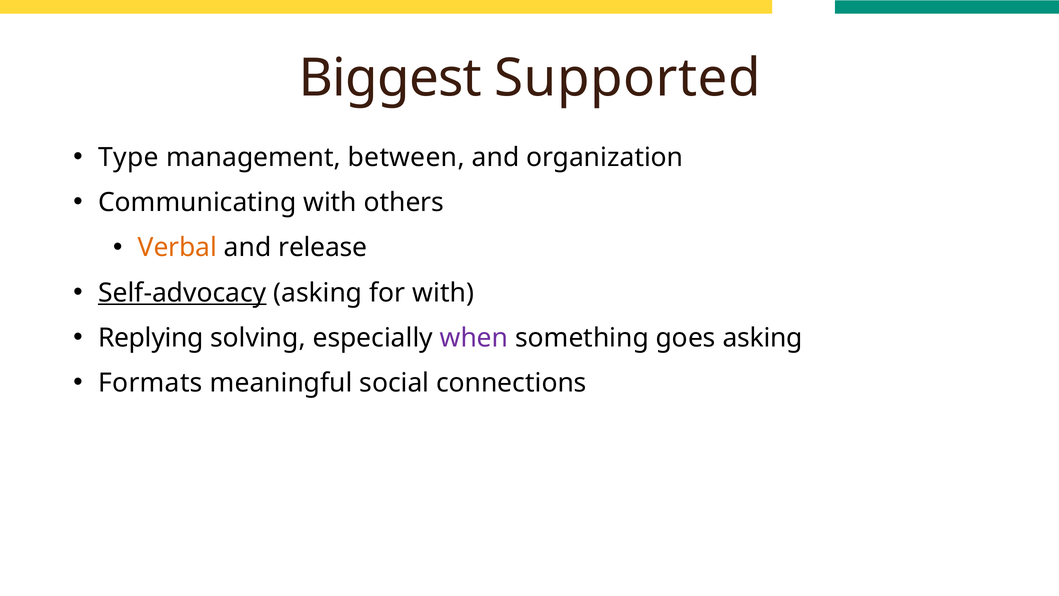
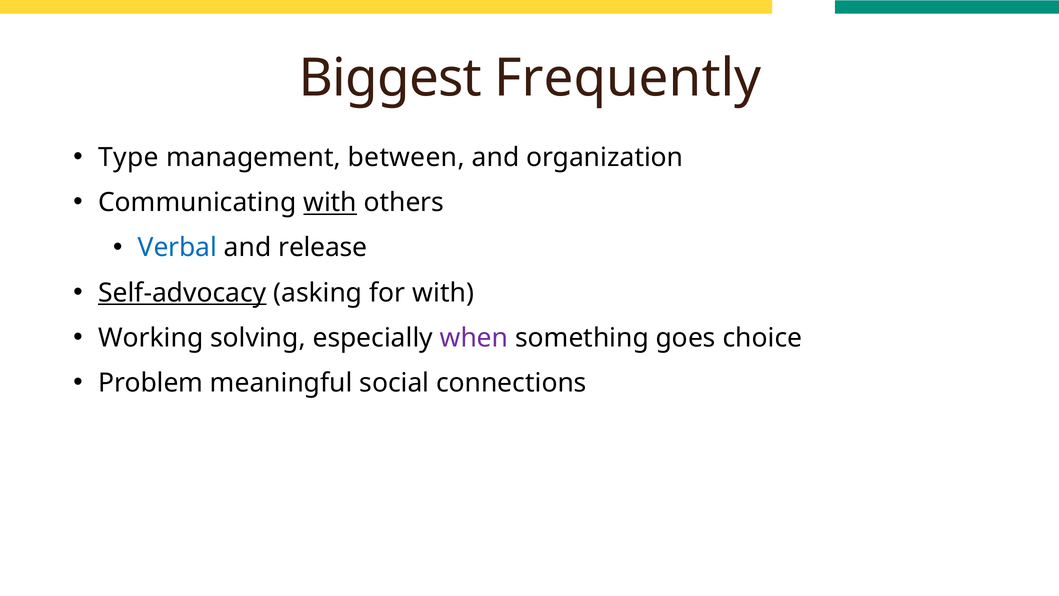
Supported: Supported -> Frequently (628, 78)
with underline: none -> present (330, 203)
Verbal colour: orange -> blue (177, 248)
Replying: Replying -> Working (151, 338)
goes asking: asking -> choice (762, 338)
Formats: Formats -> Problem (151, 383)
